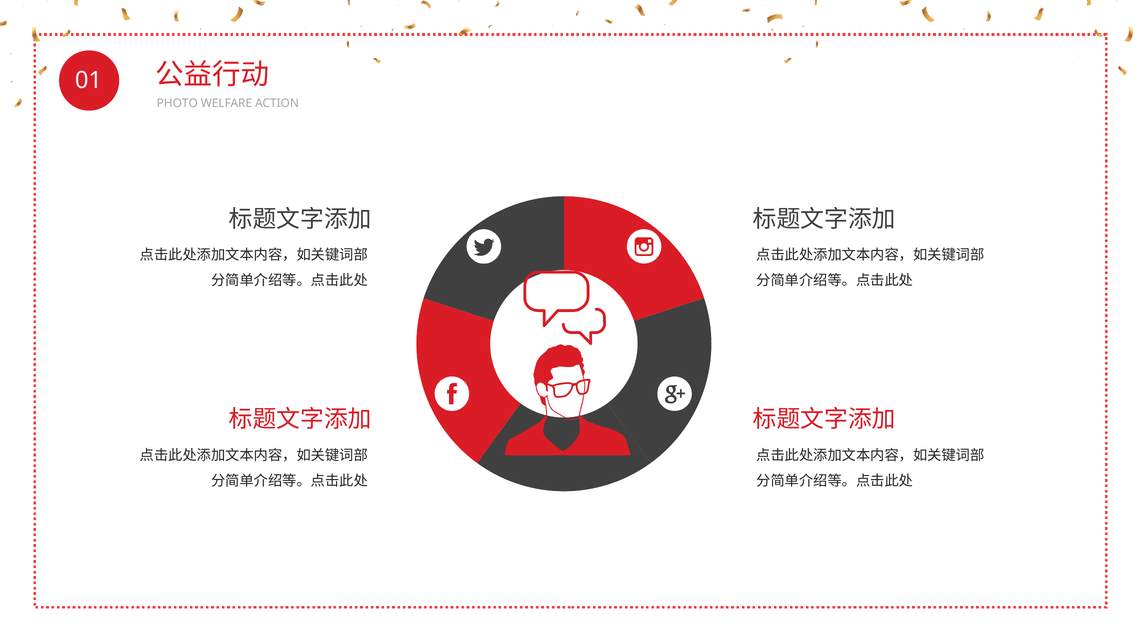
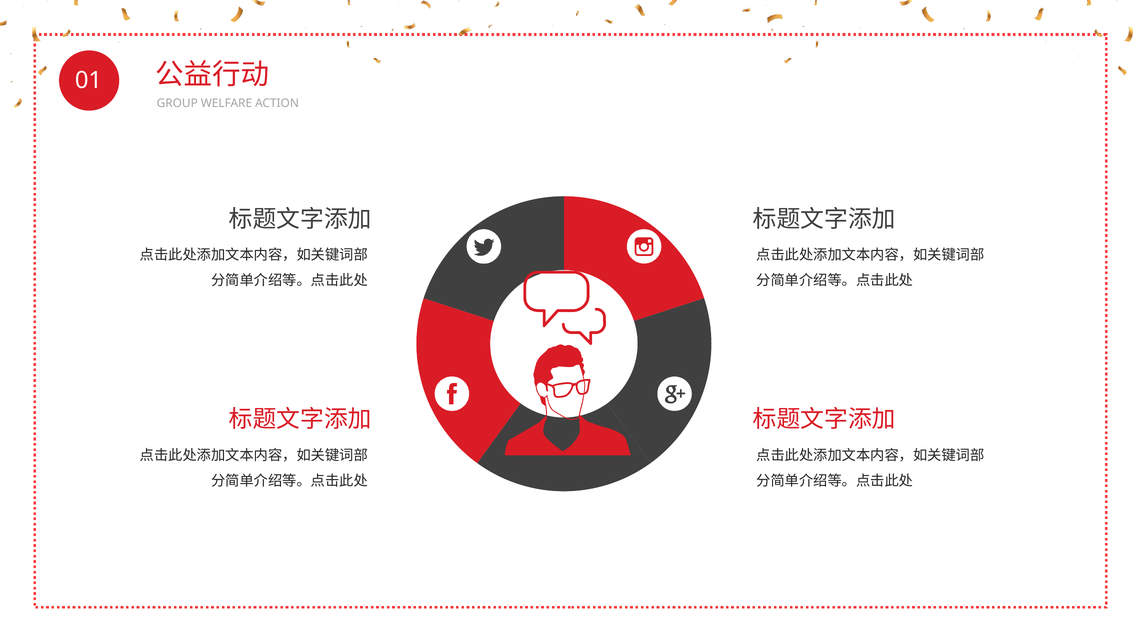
PHOTO: PHOTO -> GROUP (177, 103)
